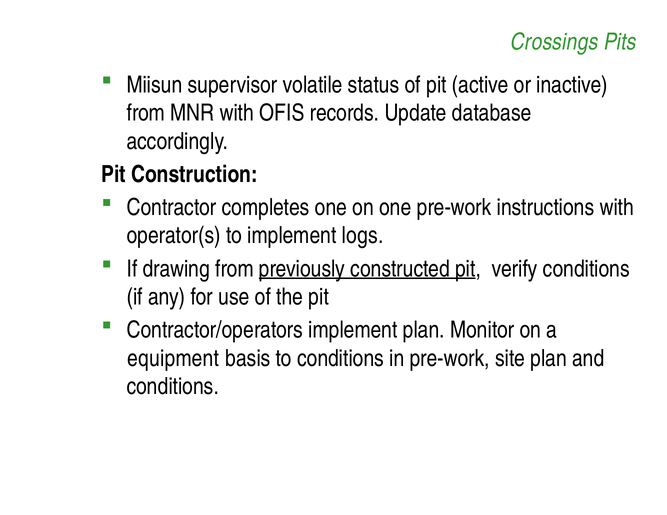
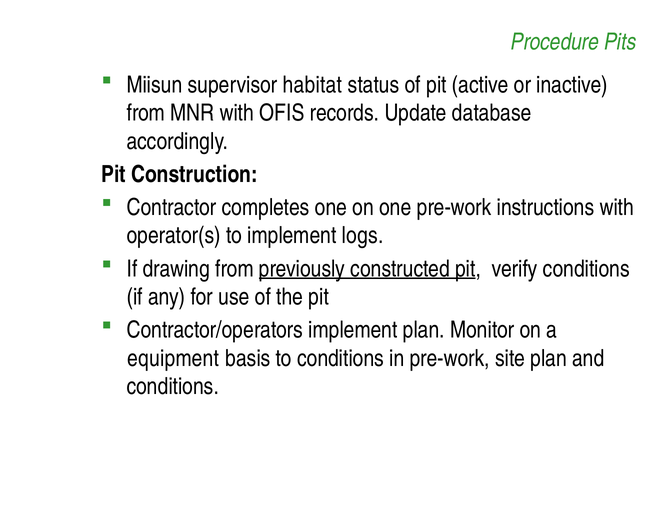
Crossings: Crossings -> Procedure (555, 42)
volatile: volatile -> habitat (313, 85)
